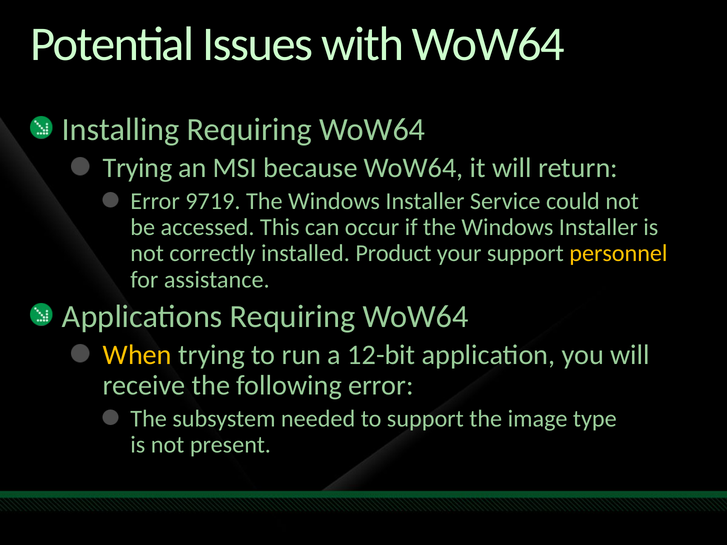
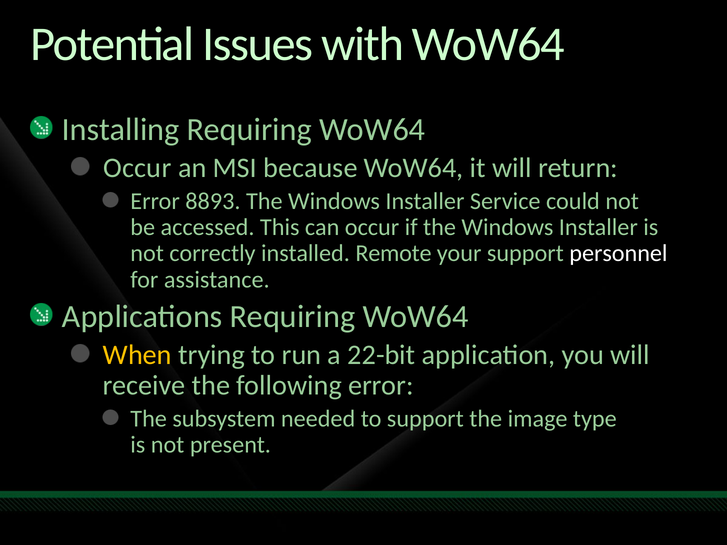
Trying: Trying -> Occur (137, 168)
9719: 9719 -> 8893 (213, 201)
Product: Product -> Remote (394, 254)
personnel colour: yellow -> white (618, 254)
12-bit: 12-bit -> 22-bit (381, 355)
